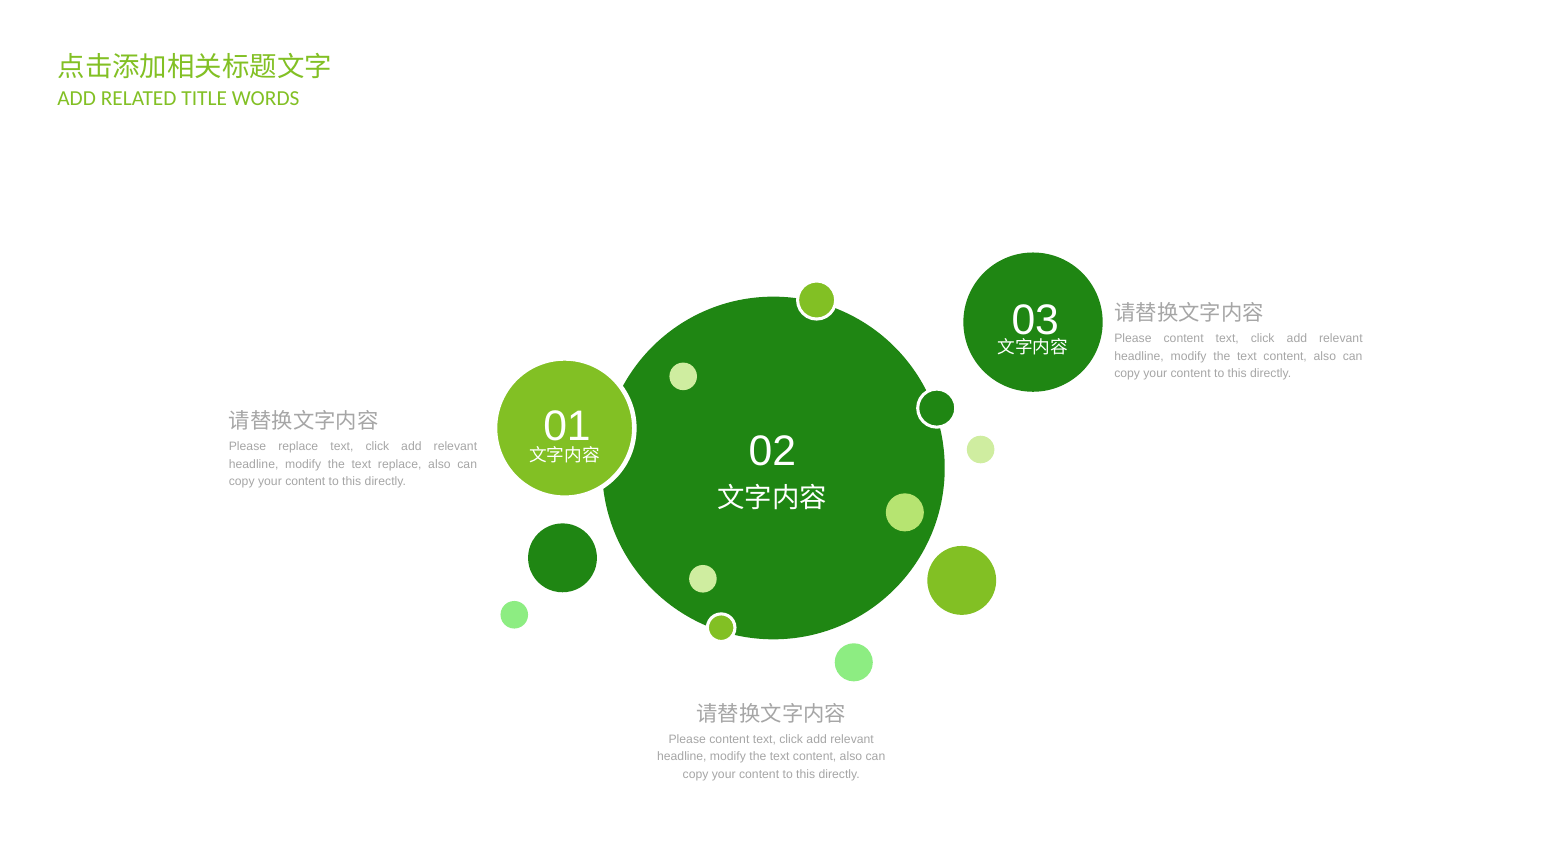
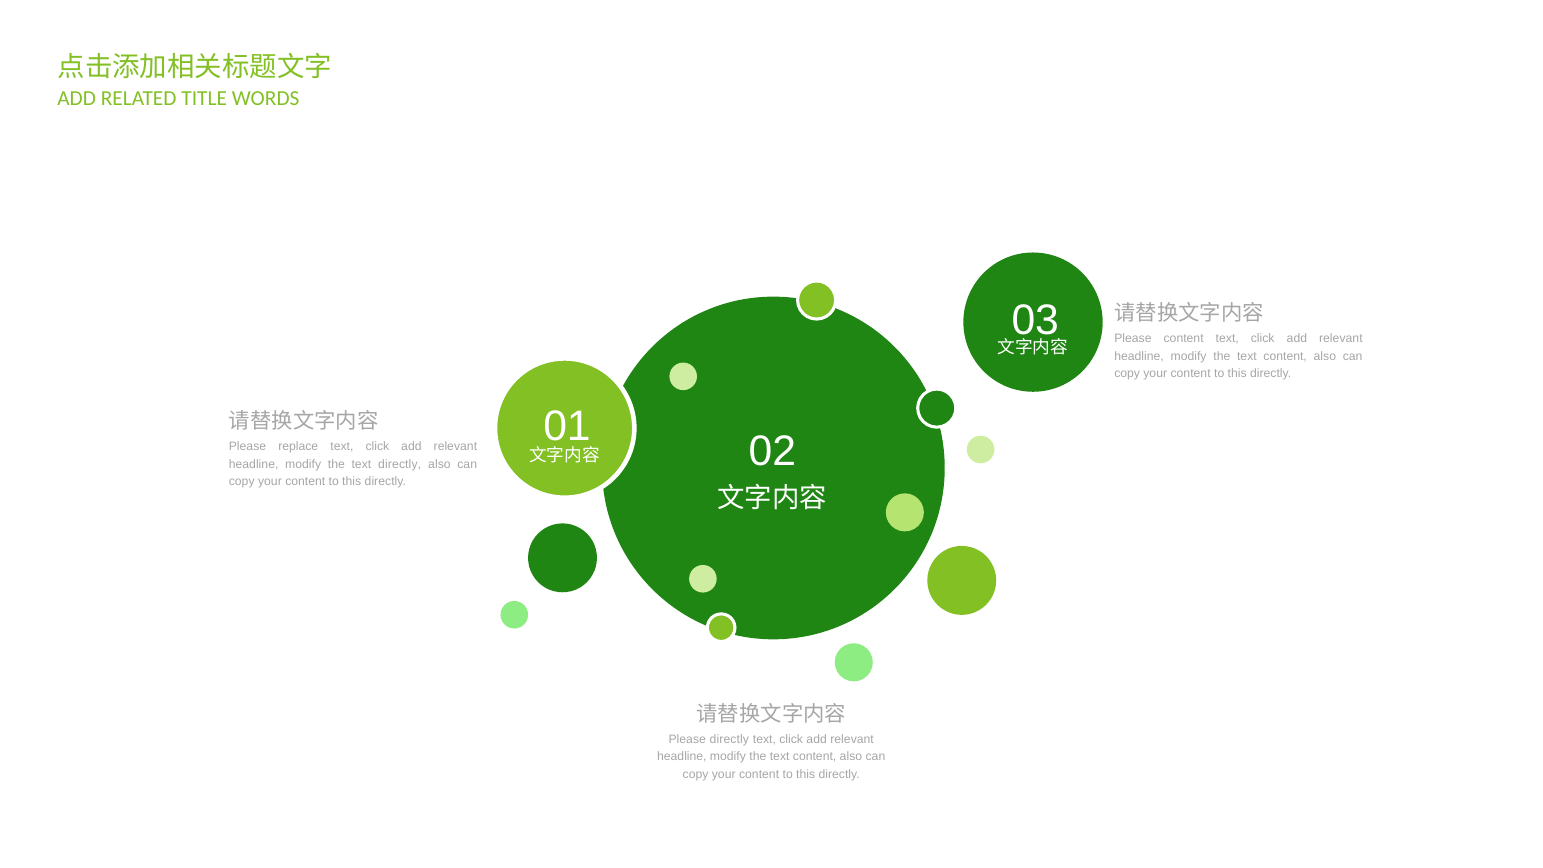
text replace: replace -> directly (400, 464)
content: content -> directly (729, 739)
